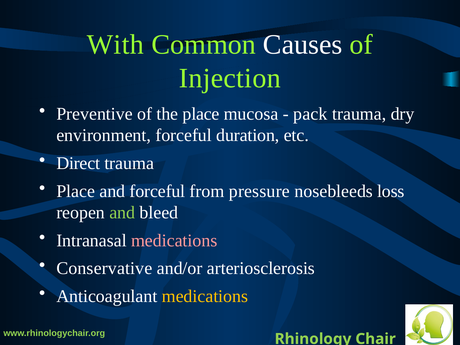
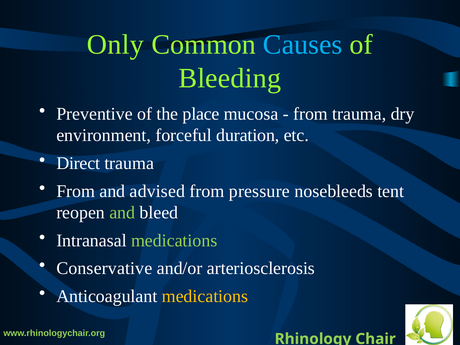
With: With -> Only (115, 45)
Causes colour: white -> light blue (303, 45)
Injection: Injection -> Bleeding (230, 78)
pack: pack -> from (311, 114)
Place: Place -> From (76, 191)
and forceful: forceful -> advised (157, 191)
loss: loss -> tent (391, 191)
medications colour: pink -> light green (174, 240)
